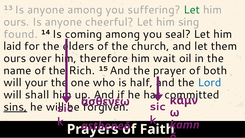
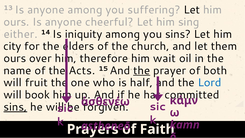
Let colour: green -> black (192, 10)
found: found -> either (21, 34)
coming: coming -> iniquity (84, 34)
you seal: seal -> sins (178, 34)
laid: laid -> city (12, 46)
Rich: Rich -> Acts (82, 70)
the underline: none -> present (142, 70)
your: your -> fruit (36, 83)
shall: shall -> book (37, 95)
